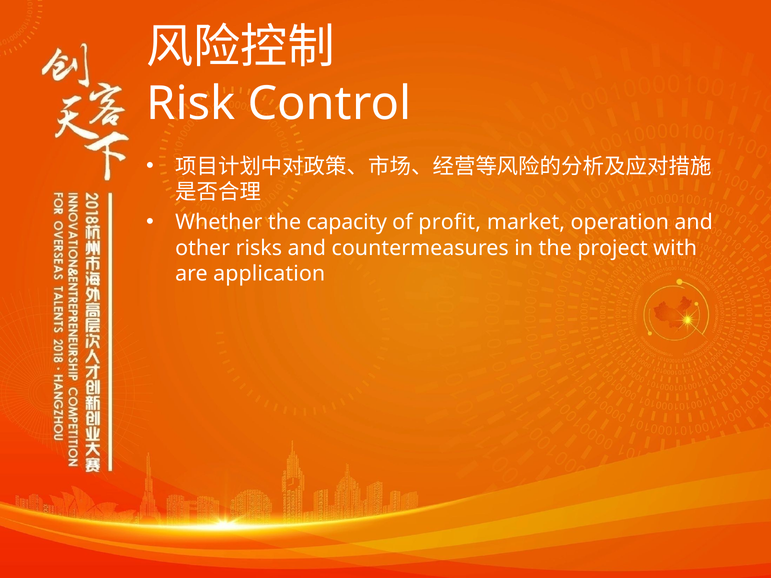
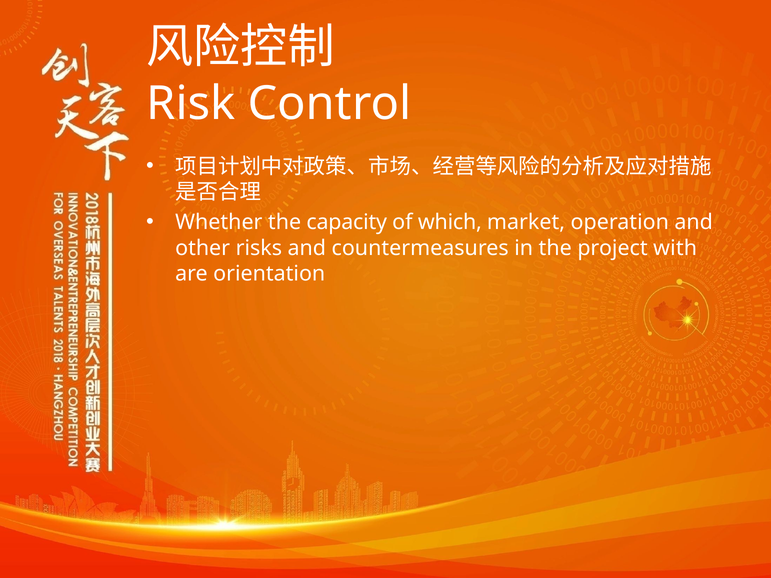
profit: profit -> which (450, 222)
application: application -> orientation (269, 274)
